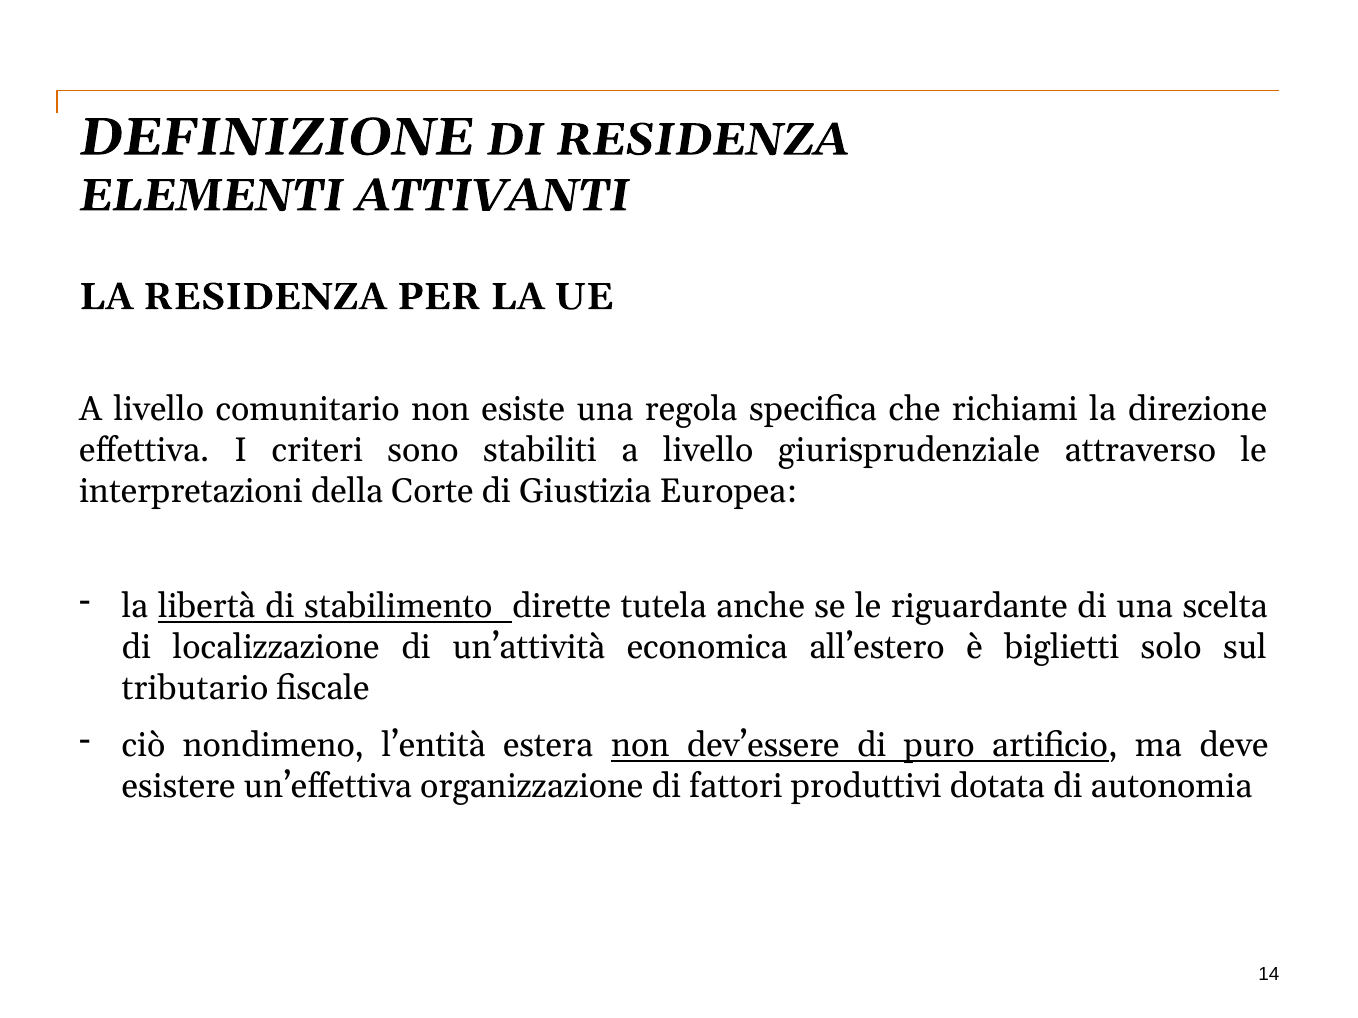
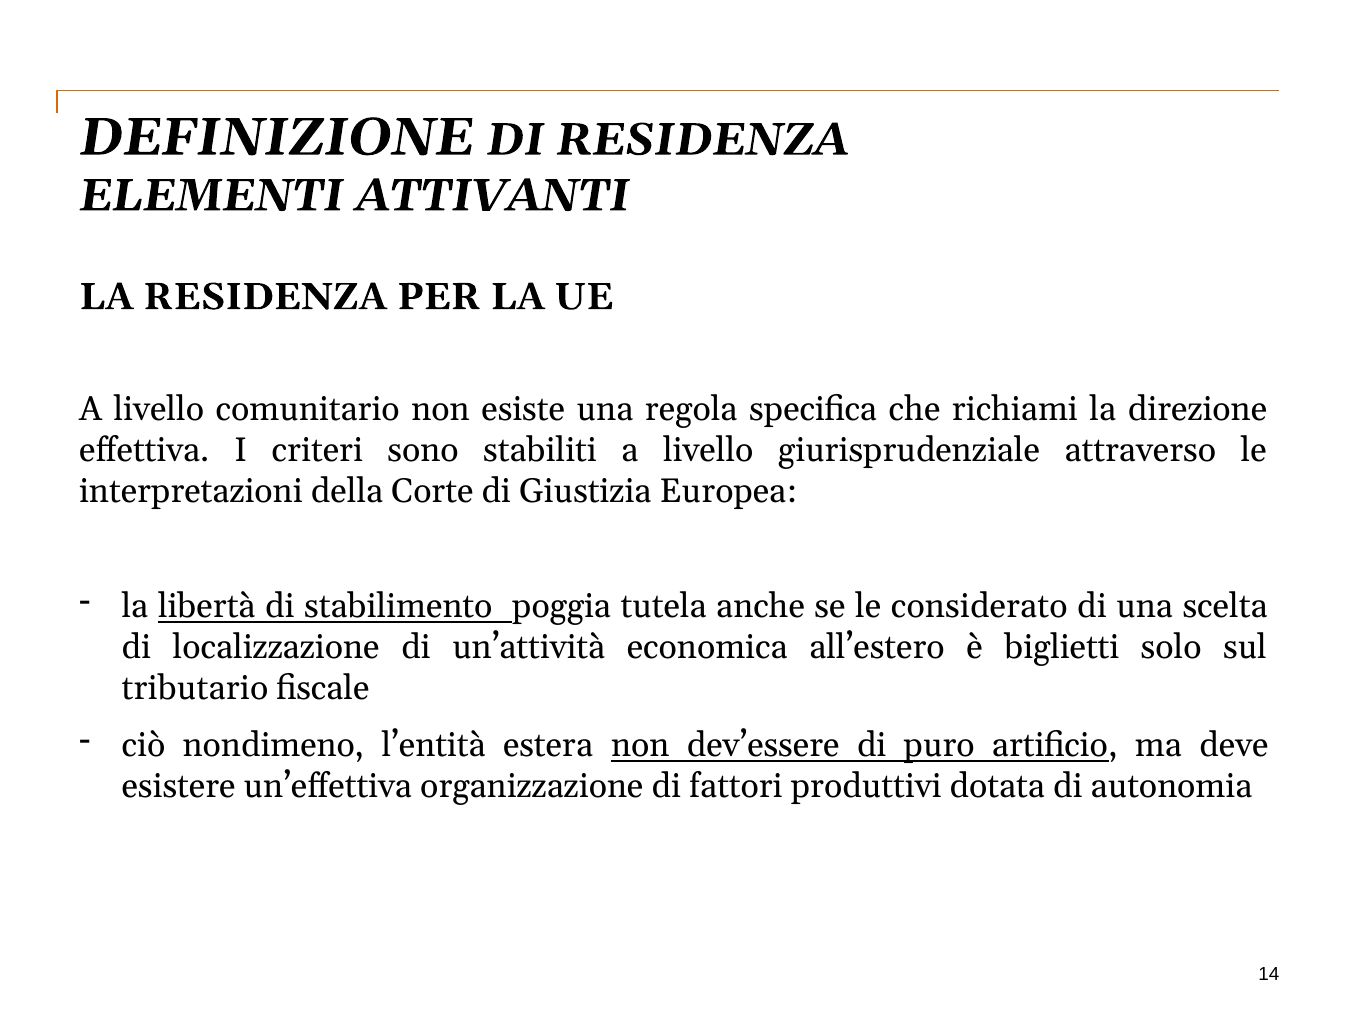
dirette: dirette -> poggia (562, 607)
riguardante: riguardante -> considerato (979, 607)
